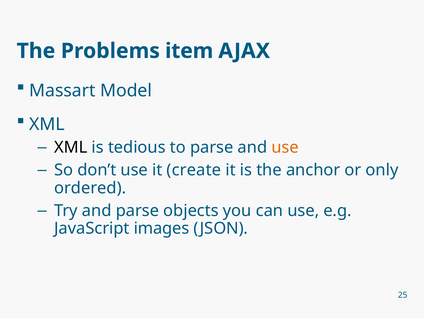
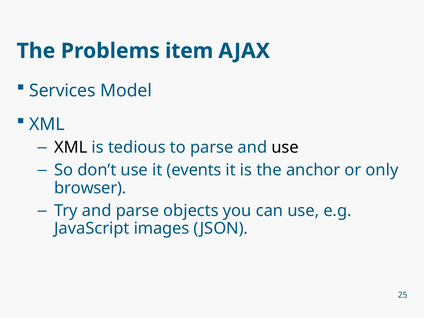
Massart: Massart -> Services (62, 91)
use colour: orange -> black (285, 147)
create: create -> events (194, 170)
ordered: ordered -> browser (90, 188)
